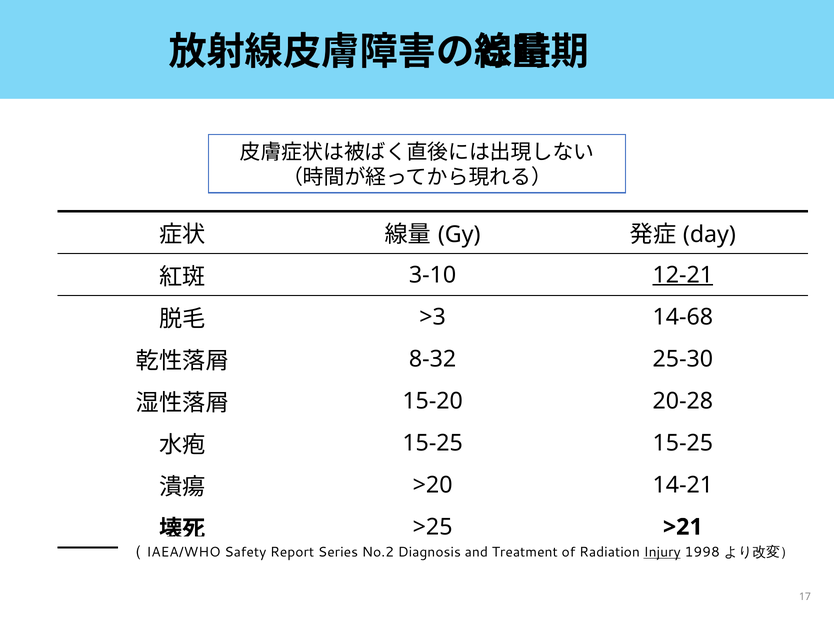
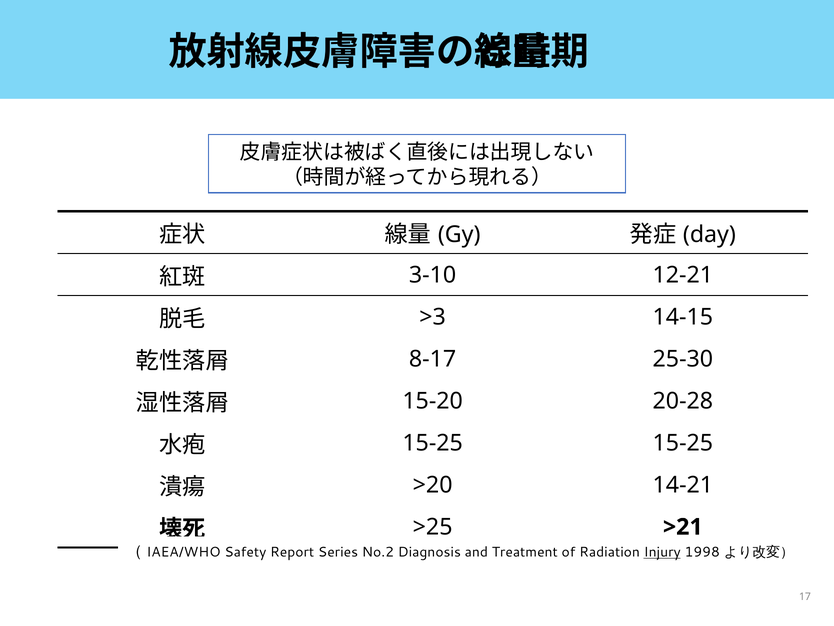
12-21 underline: present -> none (683, 275)
14-68: 14-68 -> 14-15 (683, 317)
8-32: 8-32 -> 8-17 (433, 359)
